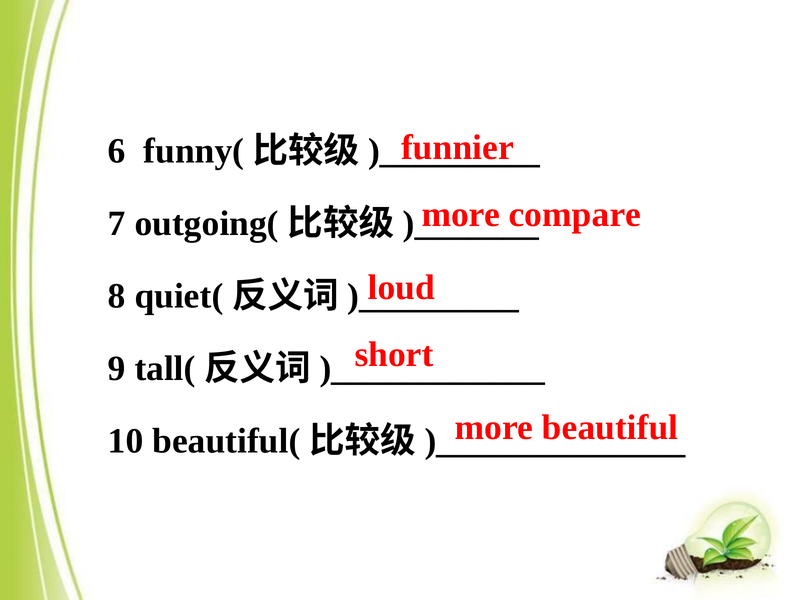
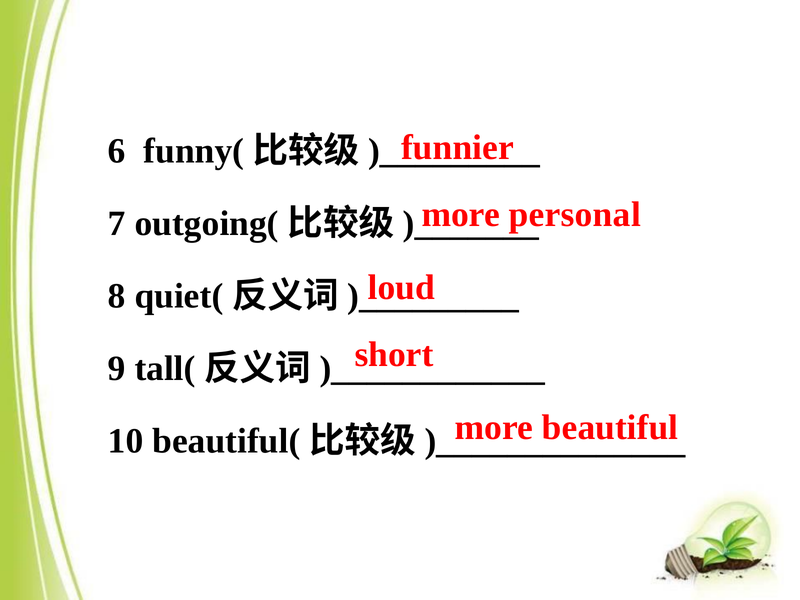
compare: compare -> personal (575, 214)
